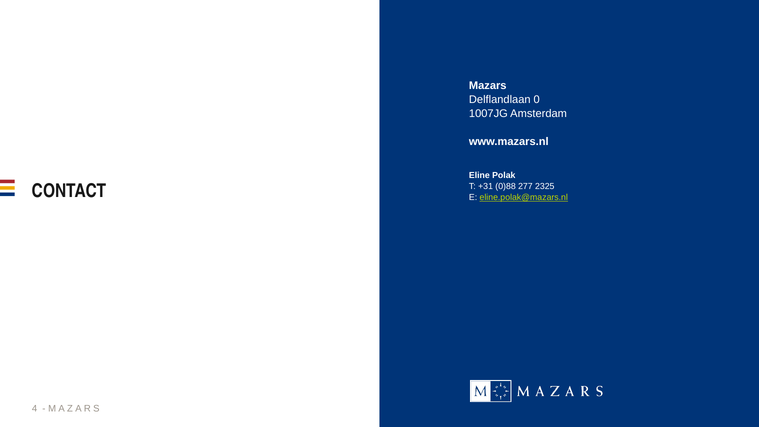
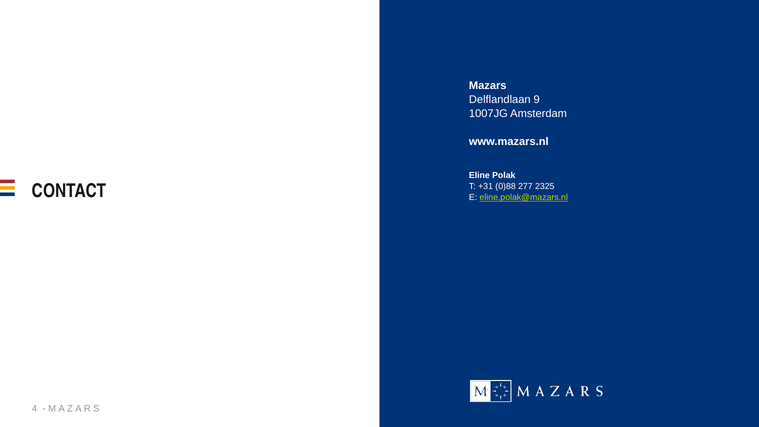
0: 0 -> 9 (537, 100)
